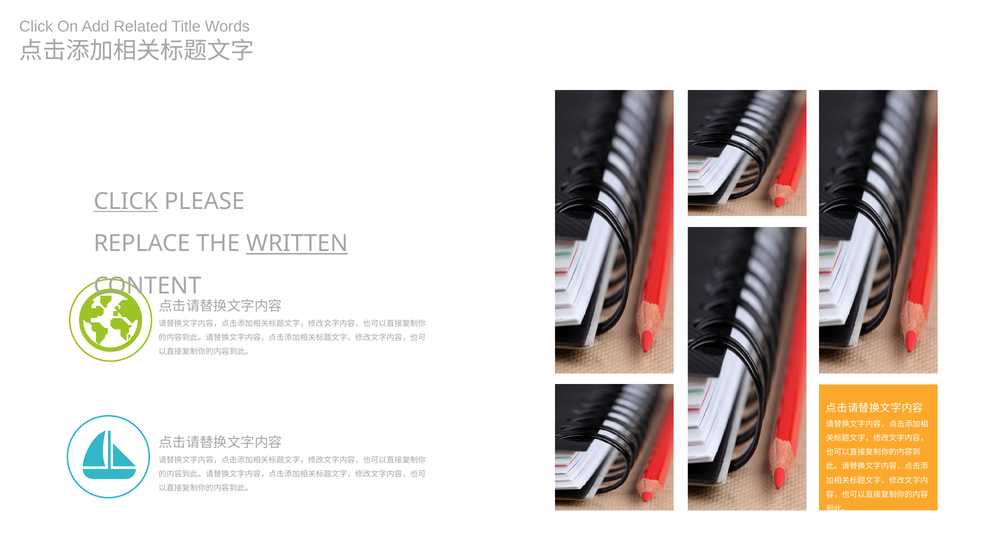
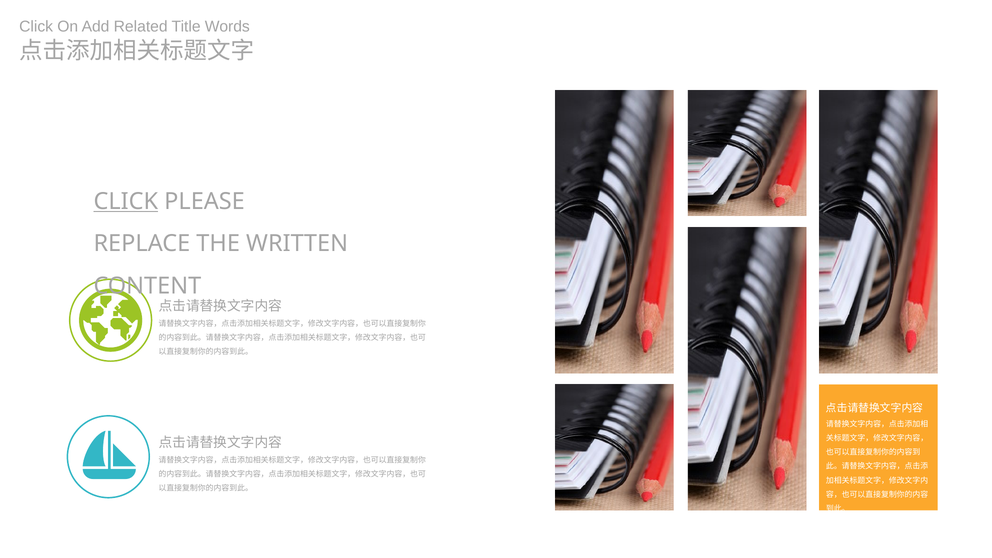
WRITTEN underline: present -> none (297, 244)
